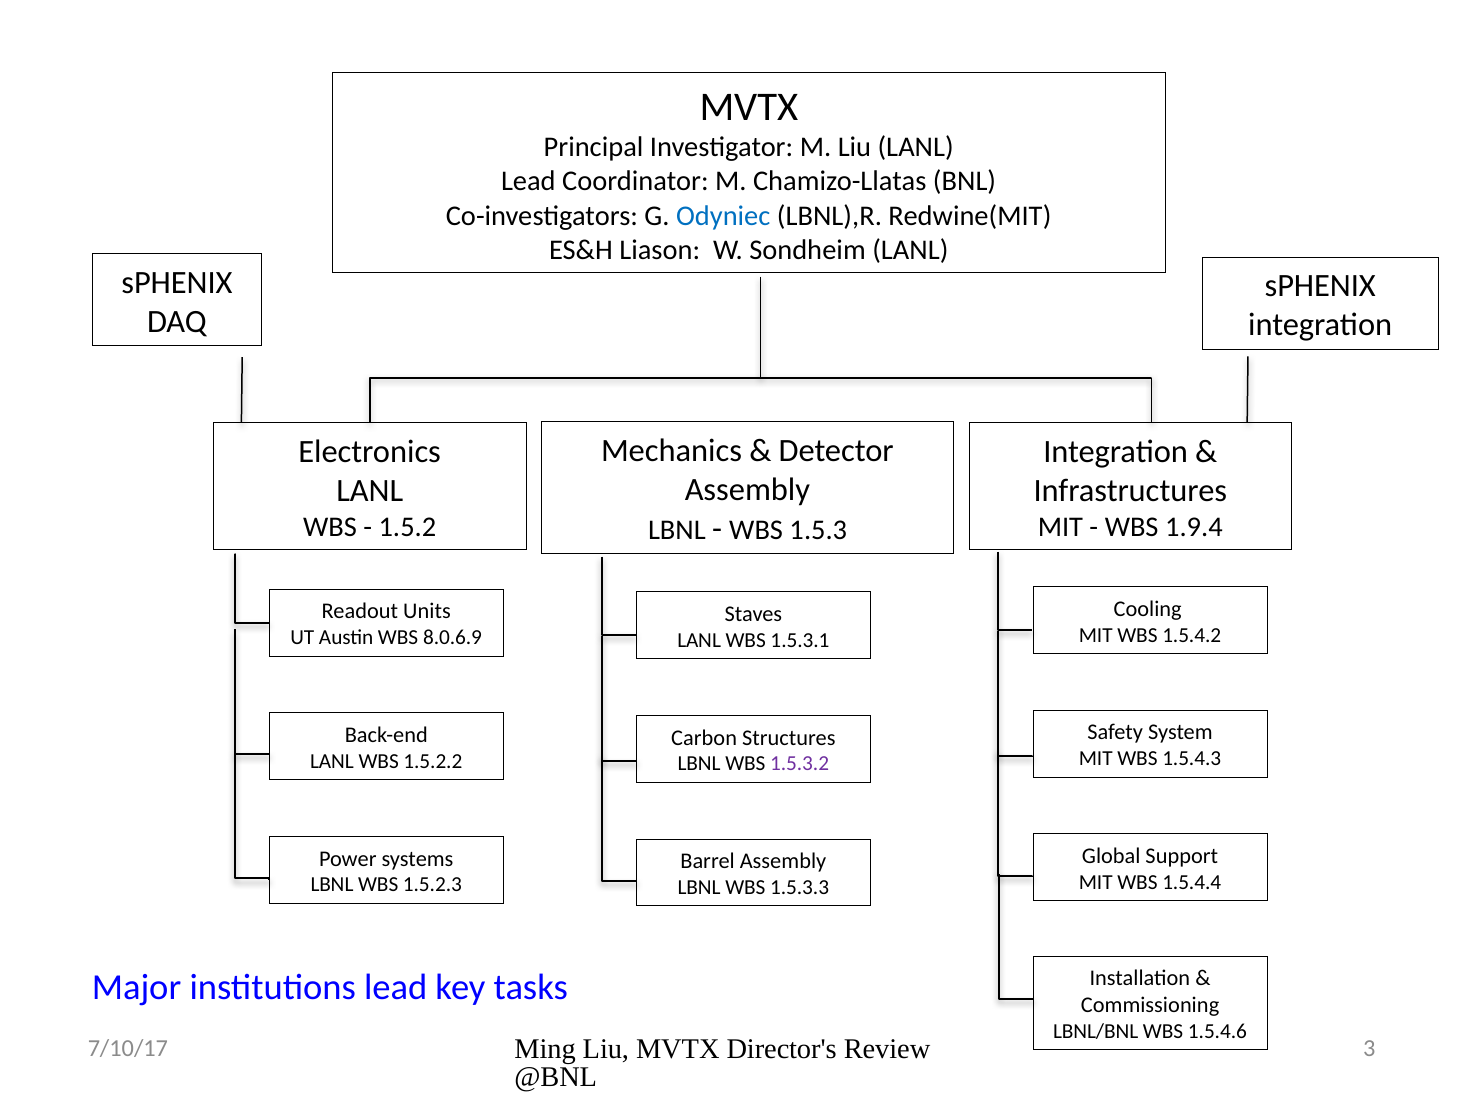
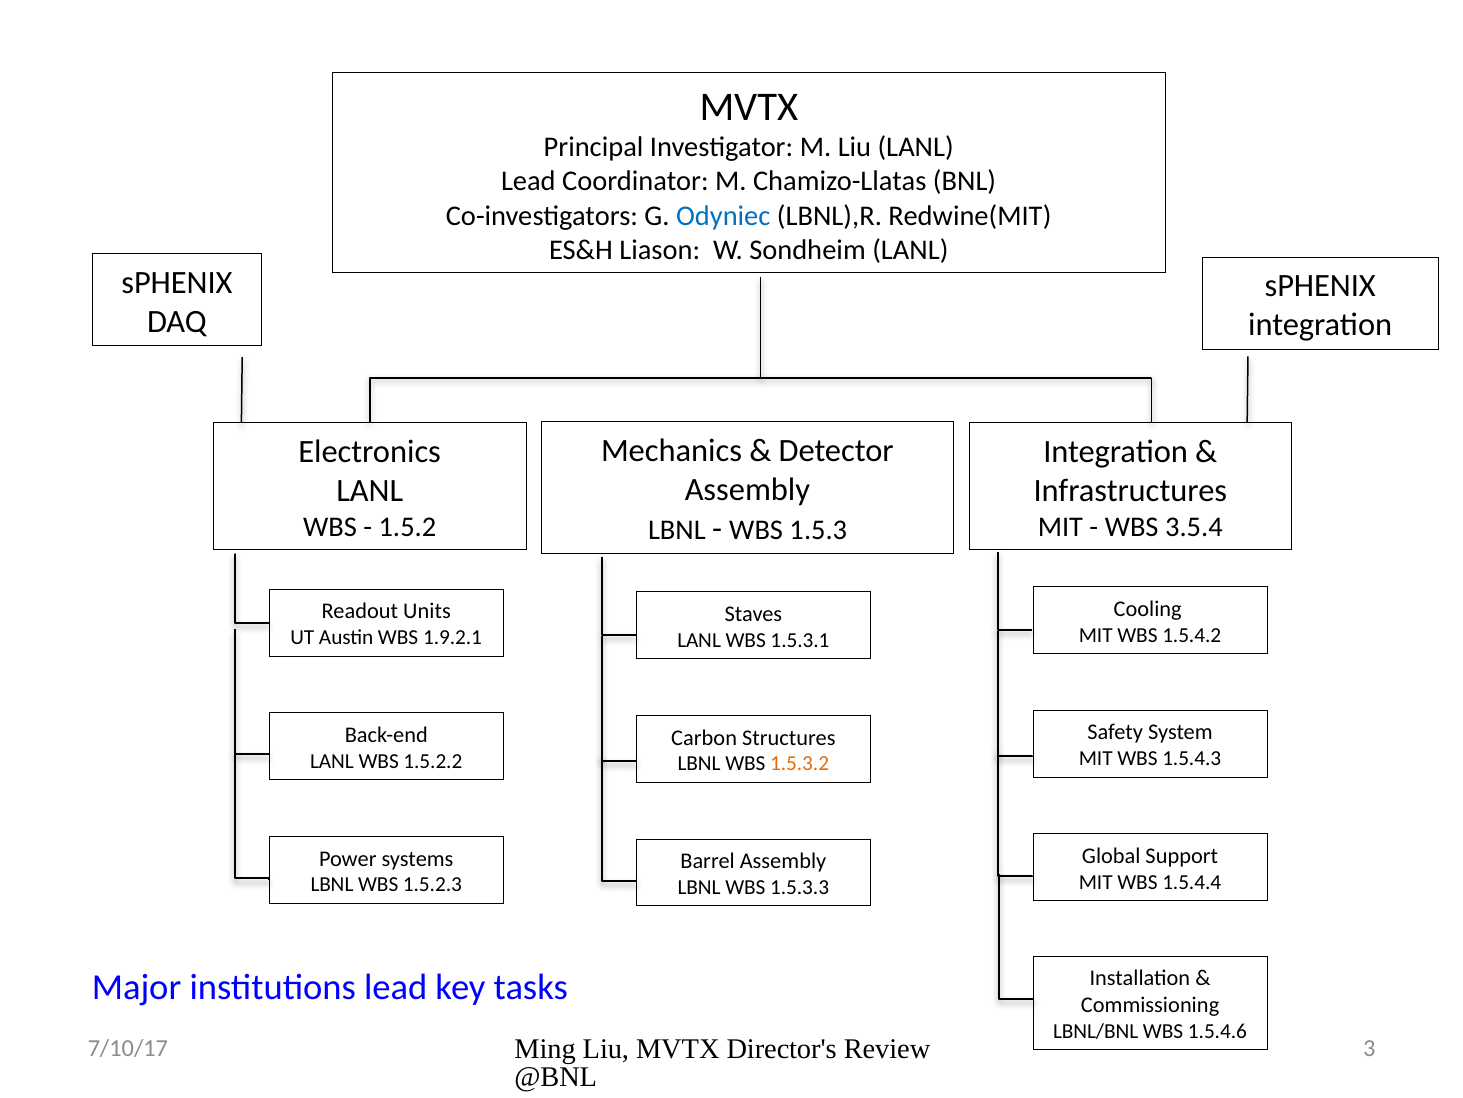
1.9.4: 1.9.4 -> 3.5.4 (1194, 527)
8.0.6.9: 8.0.6.9 -> 1.9.2.1 (453, 637)
1.5.3.2 colour: purple -> orange (800, 763)
